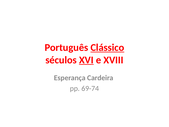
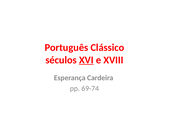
Clássico underline: present -> none (107, 47)
